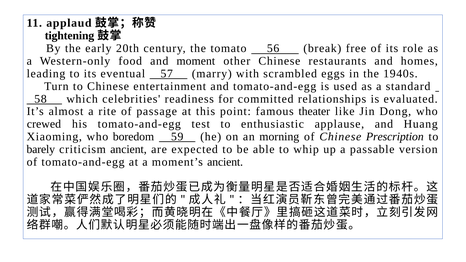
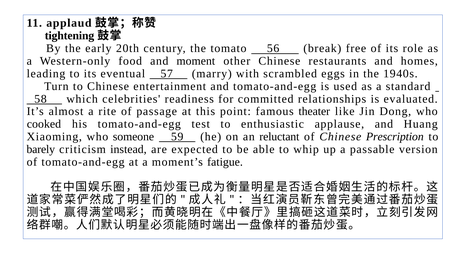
crewed: crewed -> cooked (44, 124)
boredom: boredom -> someone (133, 137)
morning: morning -> reluctant (279, 137)
criticism ancient: ancient -> instead (128, 149)
moment’s ancient: ancient -> fatigue (225, 162)
